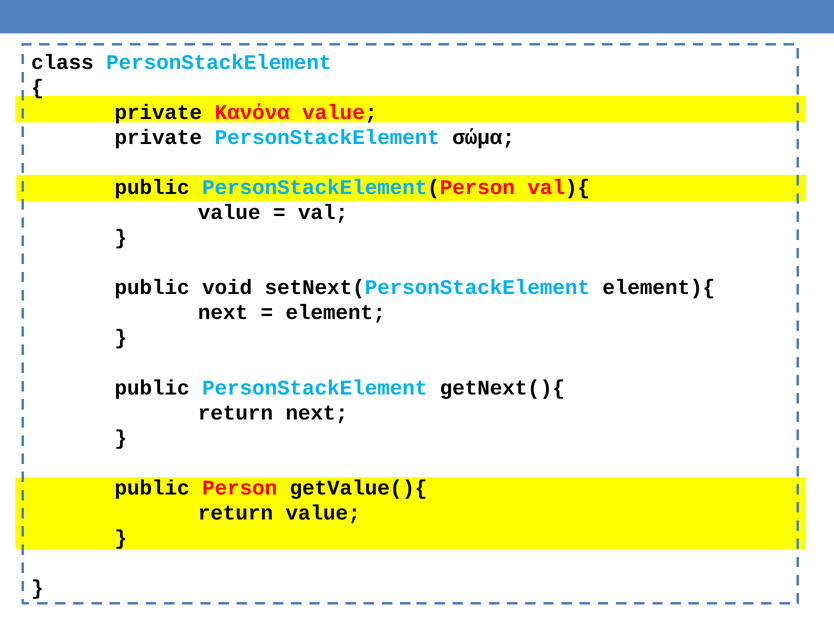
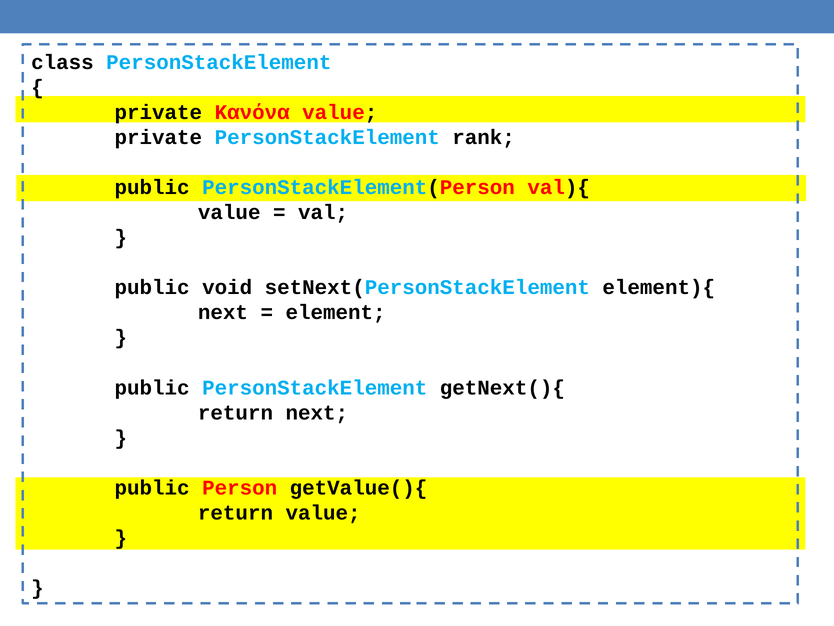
σώμα: σώμα -> rank (484, 137)
